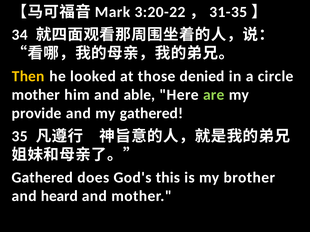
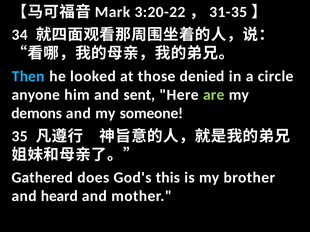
Then colour: yellow -> light blue (28, 76)
mother: mother -> anyone (36, 95)
able: able -> sent (139, 95)
provide: provide -> demons (37, 114)
my gathered: gathered -> someone (152, 114)
